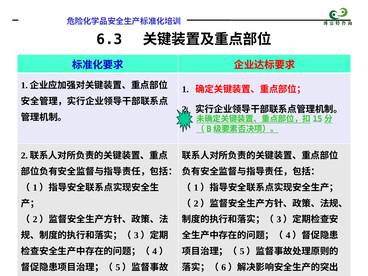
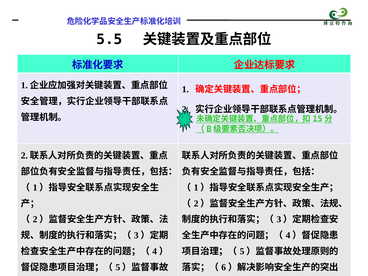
6.3: 6.3 -> 5.5 (109, 39)
